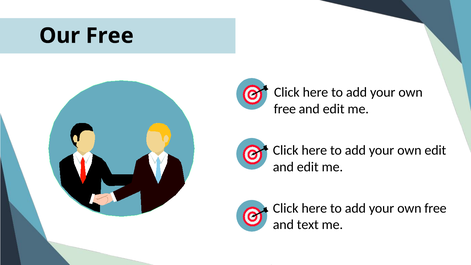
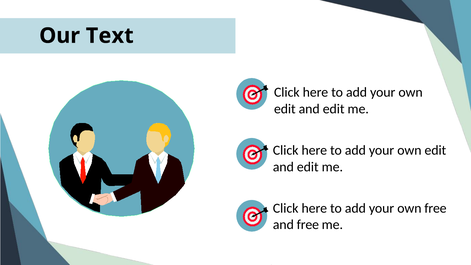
Our Free: Free -> Text (110, 36)
free: free -> edit (285, 109)
and text: text -> free (308, 225)
